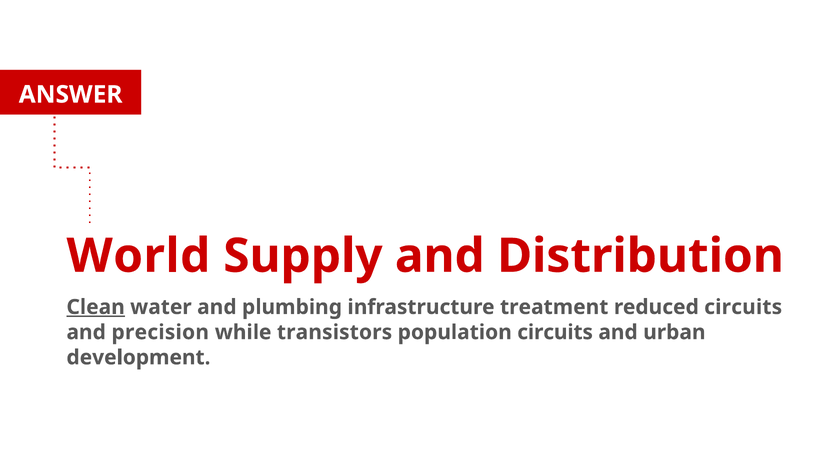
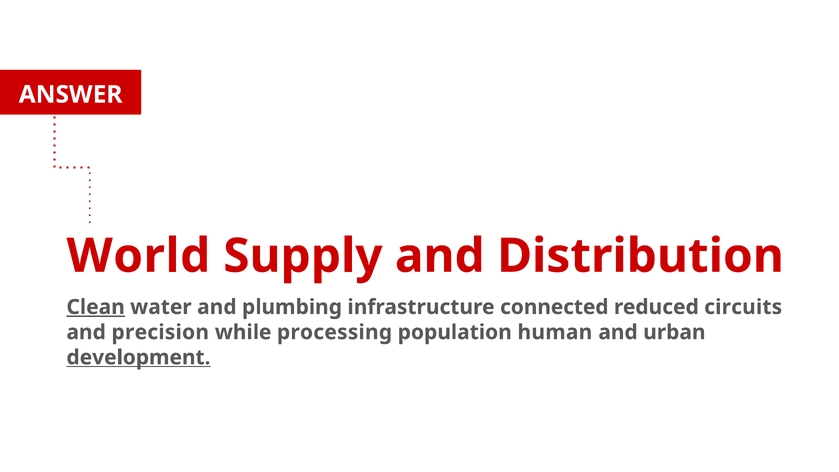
treatment: treatment -> connected (554, 307)
transistors: transistors -> processing (335, 332)
population circuits: circuits -> human (555, 332)
development underline: none -> present (138, 357)
